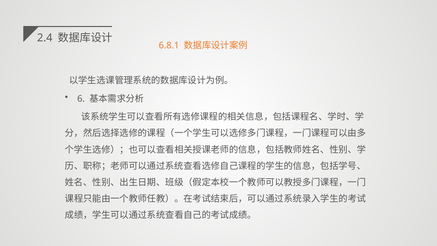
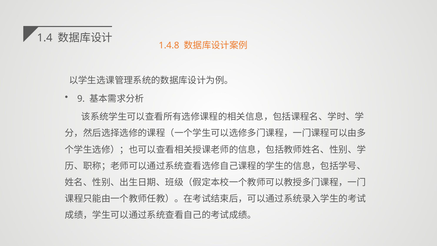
2.4: 2.4 -> 1.4 (45, 38)
6.8.1: 6.8.1 -> 1.4.8 (169, 46)
6: 6 -> 9 (81, 99)
